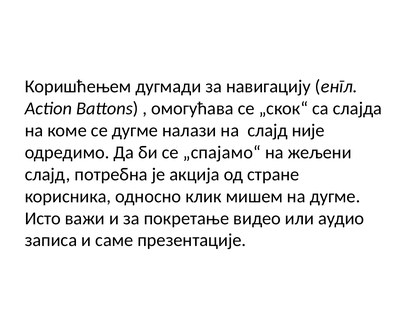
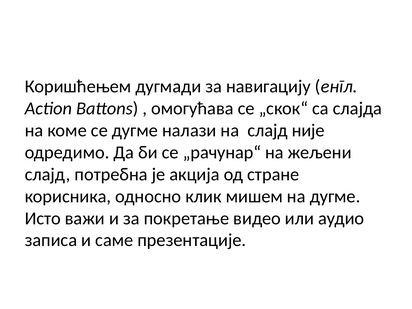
„спајамо“: „спајамо“ -> „рачунар“ (222, 152)
